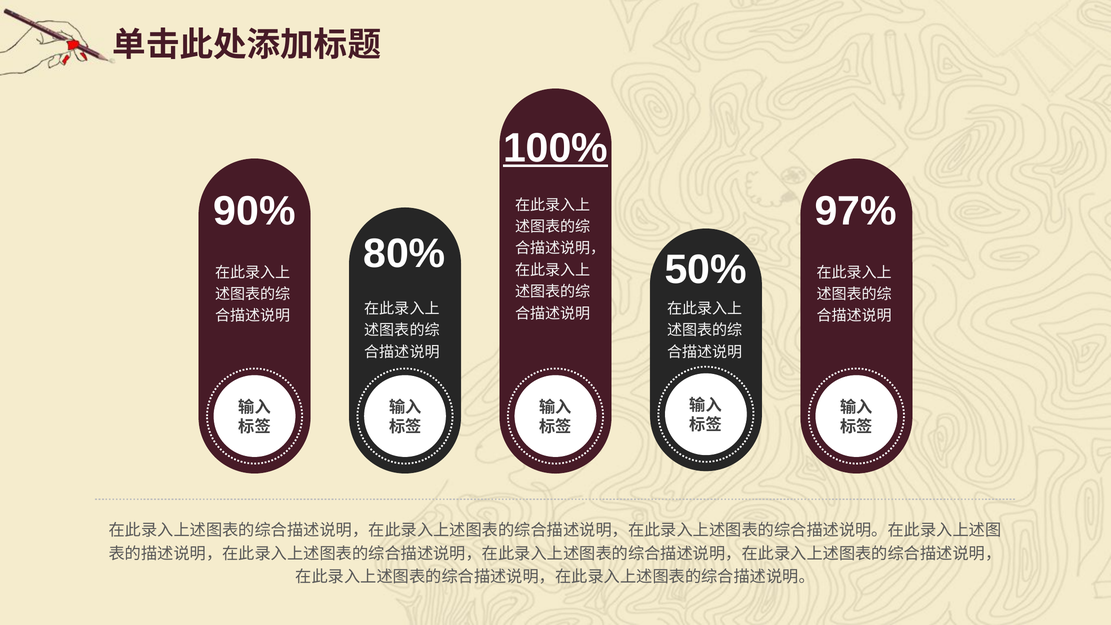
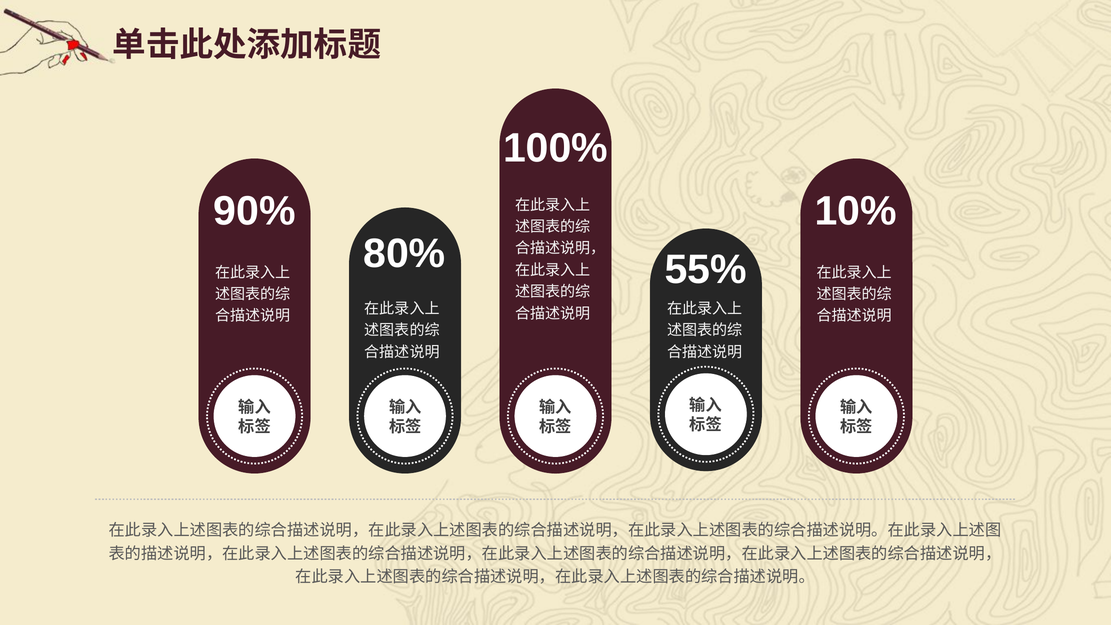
100% underline: present -> none (556, 148)
97%: 97% -> 10% (856, 211)
50%: 50% -> 55% (706, 270)
